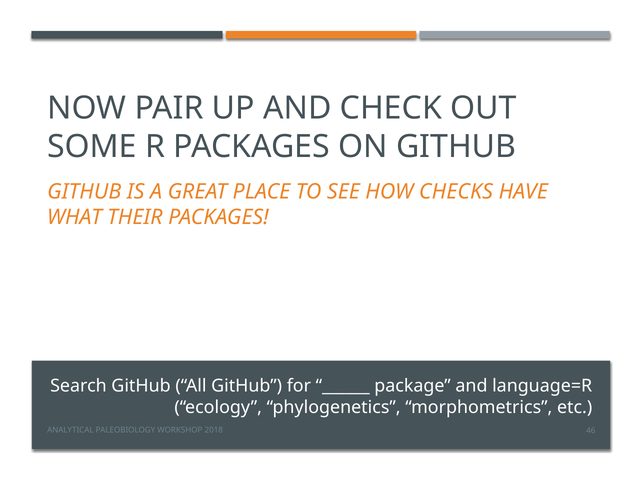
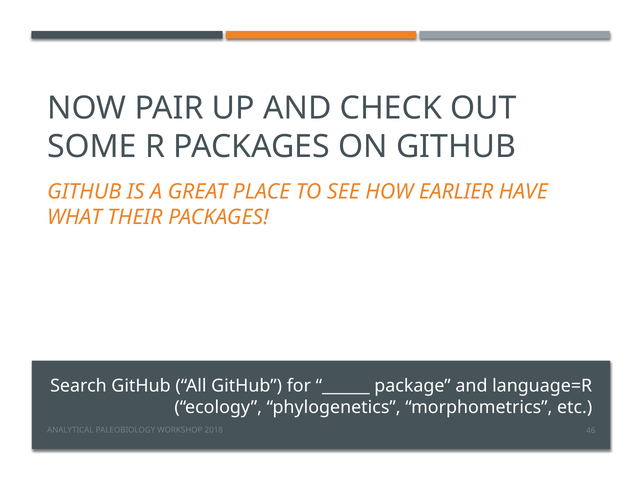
CHECKS: CHECKS -> EARLIER (456, 192)
